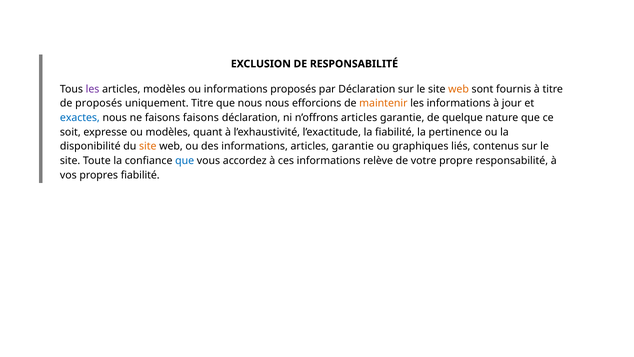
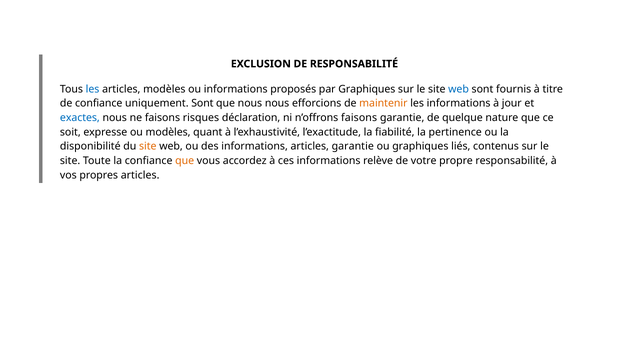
les colour: purple -> blue (93, 89)
par Déclaration: Déclaration -> Graphiques (367, 89)
web colour: orange -> blue (459, 89)
de proposés: proposés -> confiance (99, 103)
uniquement Titre: Titre -> Sont (202, 103)
faisons faisons: faisons -> risques (201, 118)
n’offrons articles: articles -> faisons (359, 118)
que colour: blue -> orange (185, 161)
propres fiabilité: fiabilité -> articles (140, 175)
